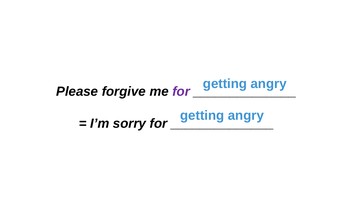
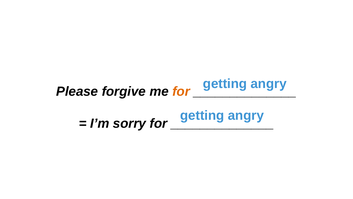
for colour: purple -> orange (181, 91)
